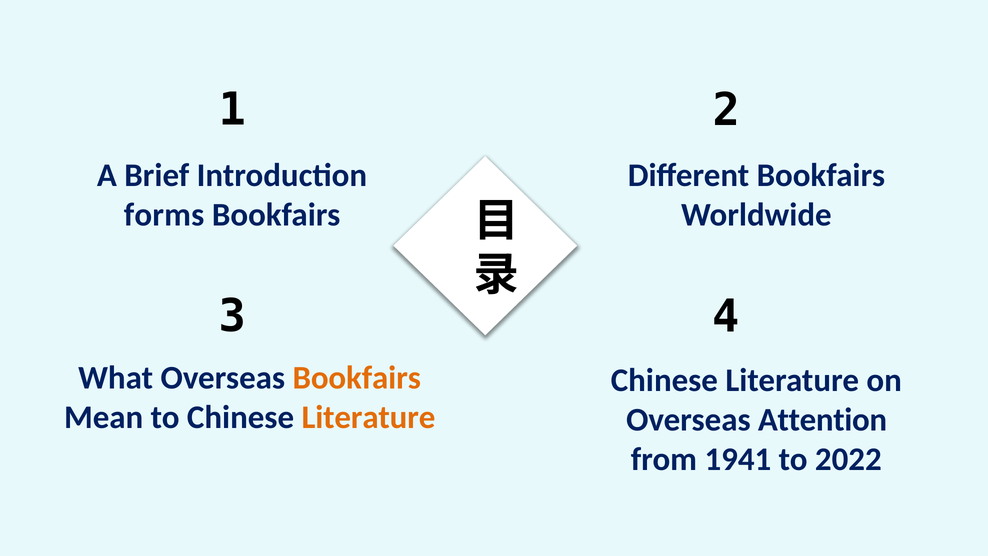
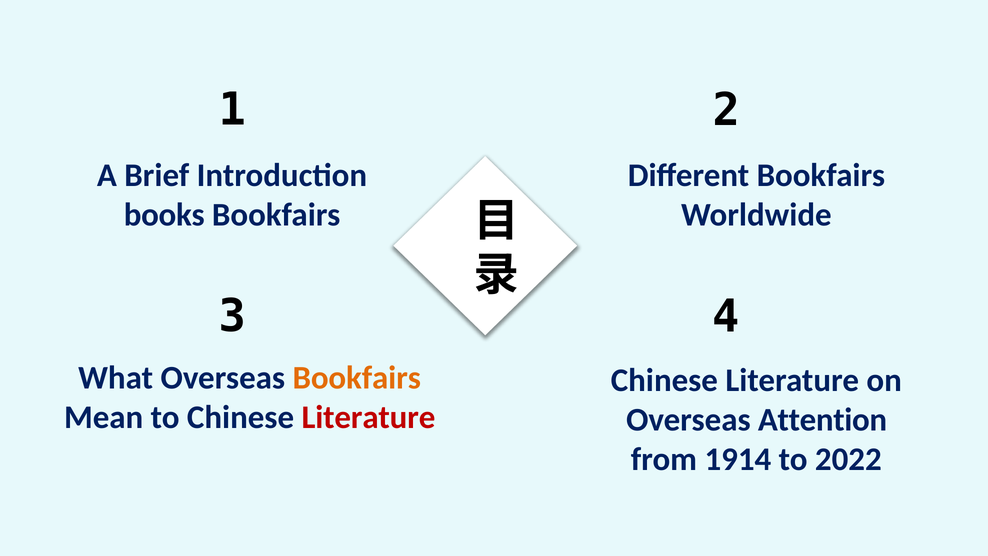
forms: forms -> books (164, 215)
Literature colour: orange -> red (368, 417)
1941: 1941 -> 1914 (738, 459)
